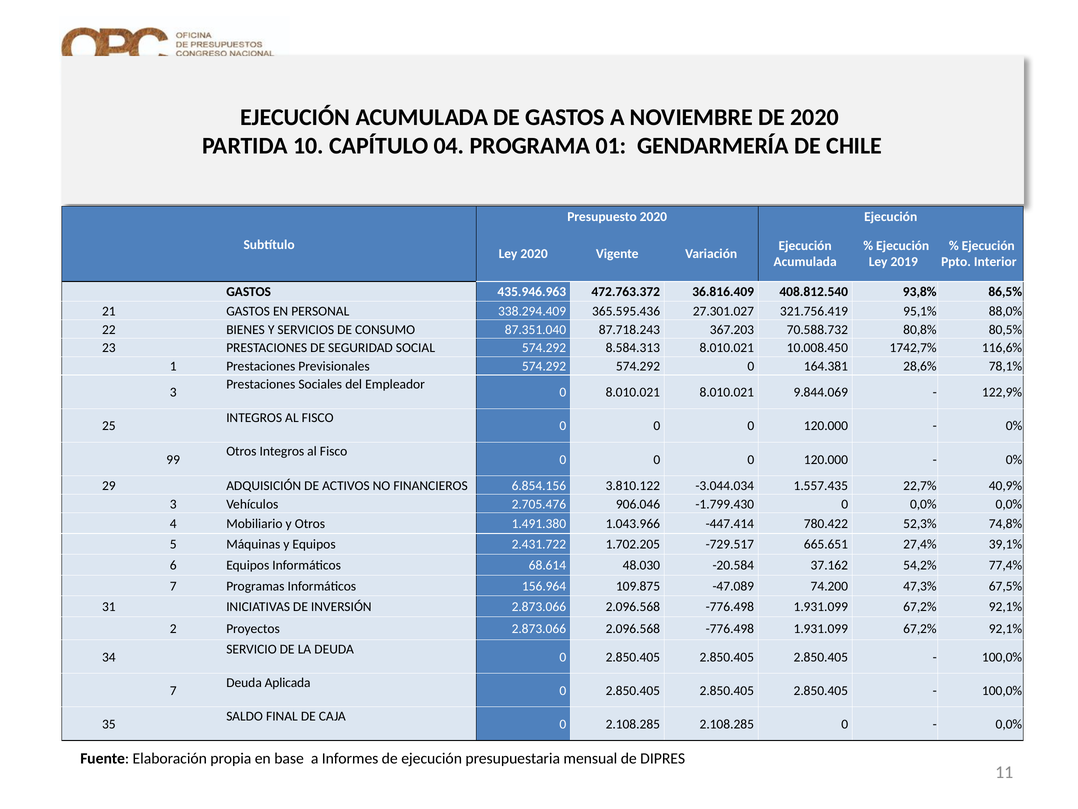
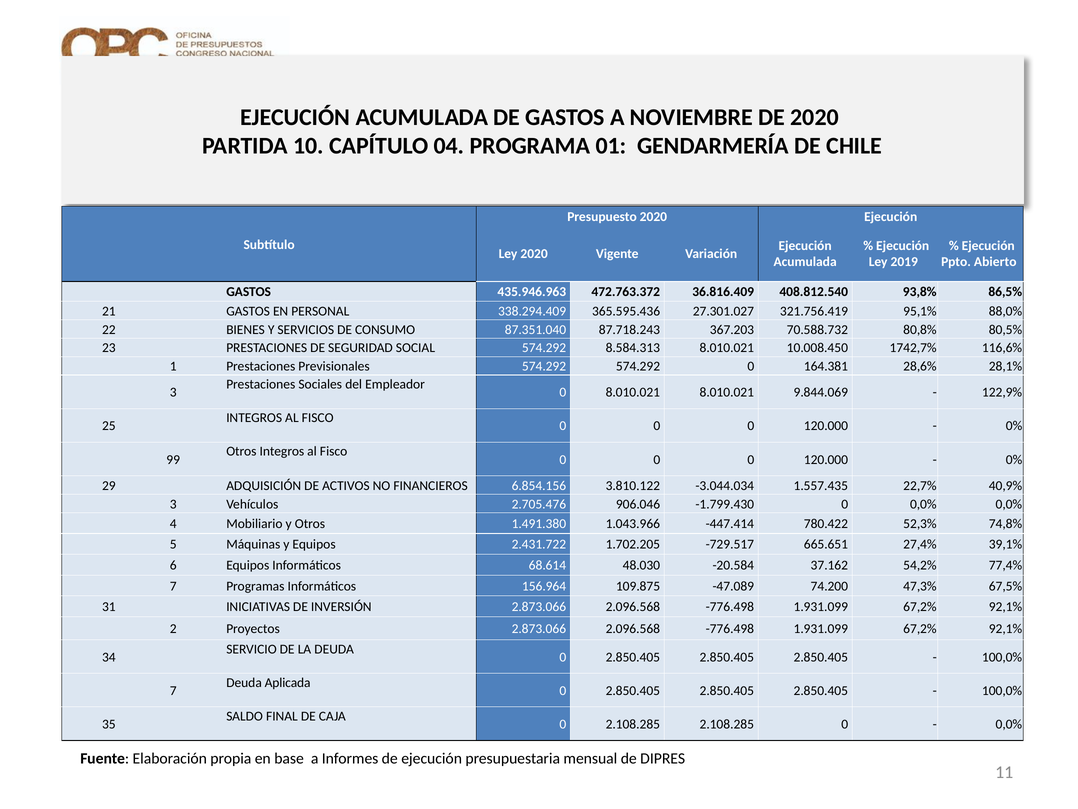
Interior: Interior -> Abierto (995, 262)
78,1%: 78,1% -> 28,1% (1005, 366)
